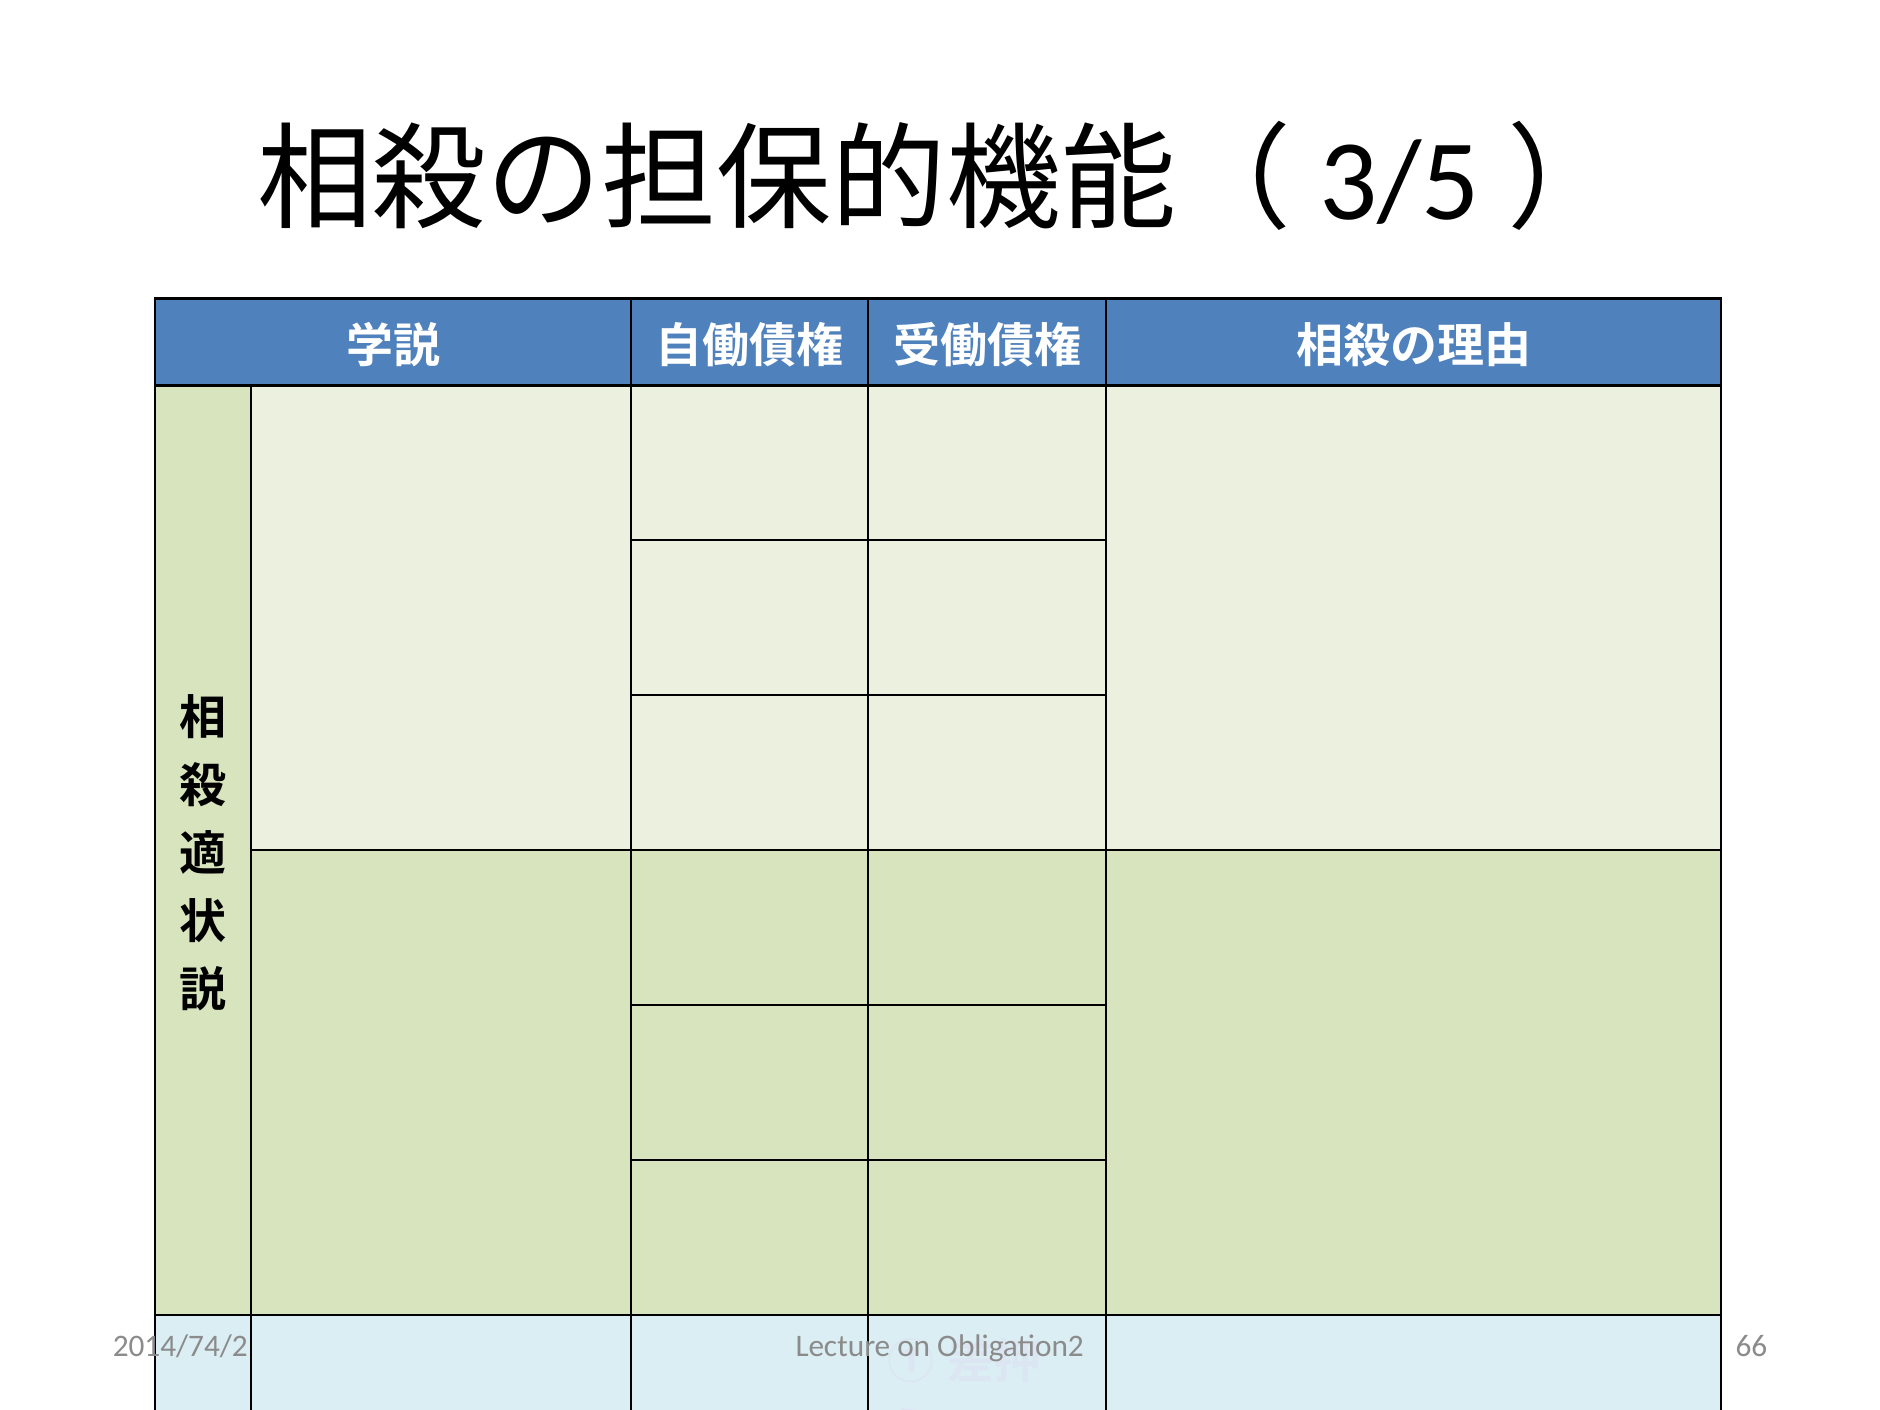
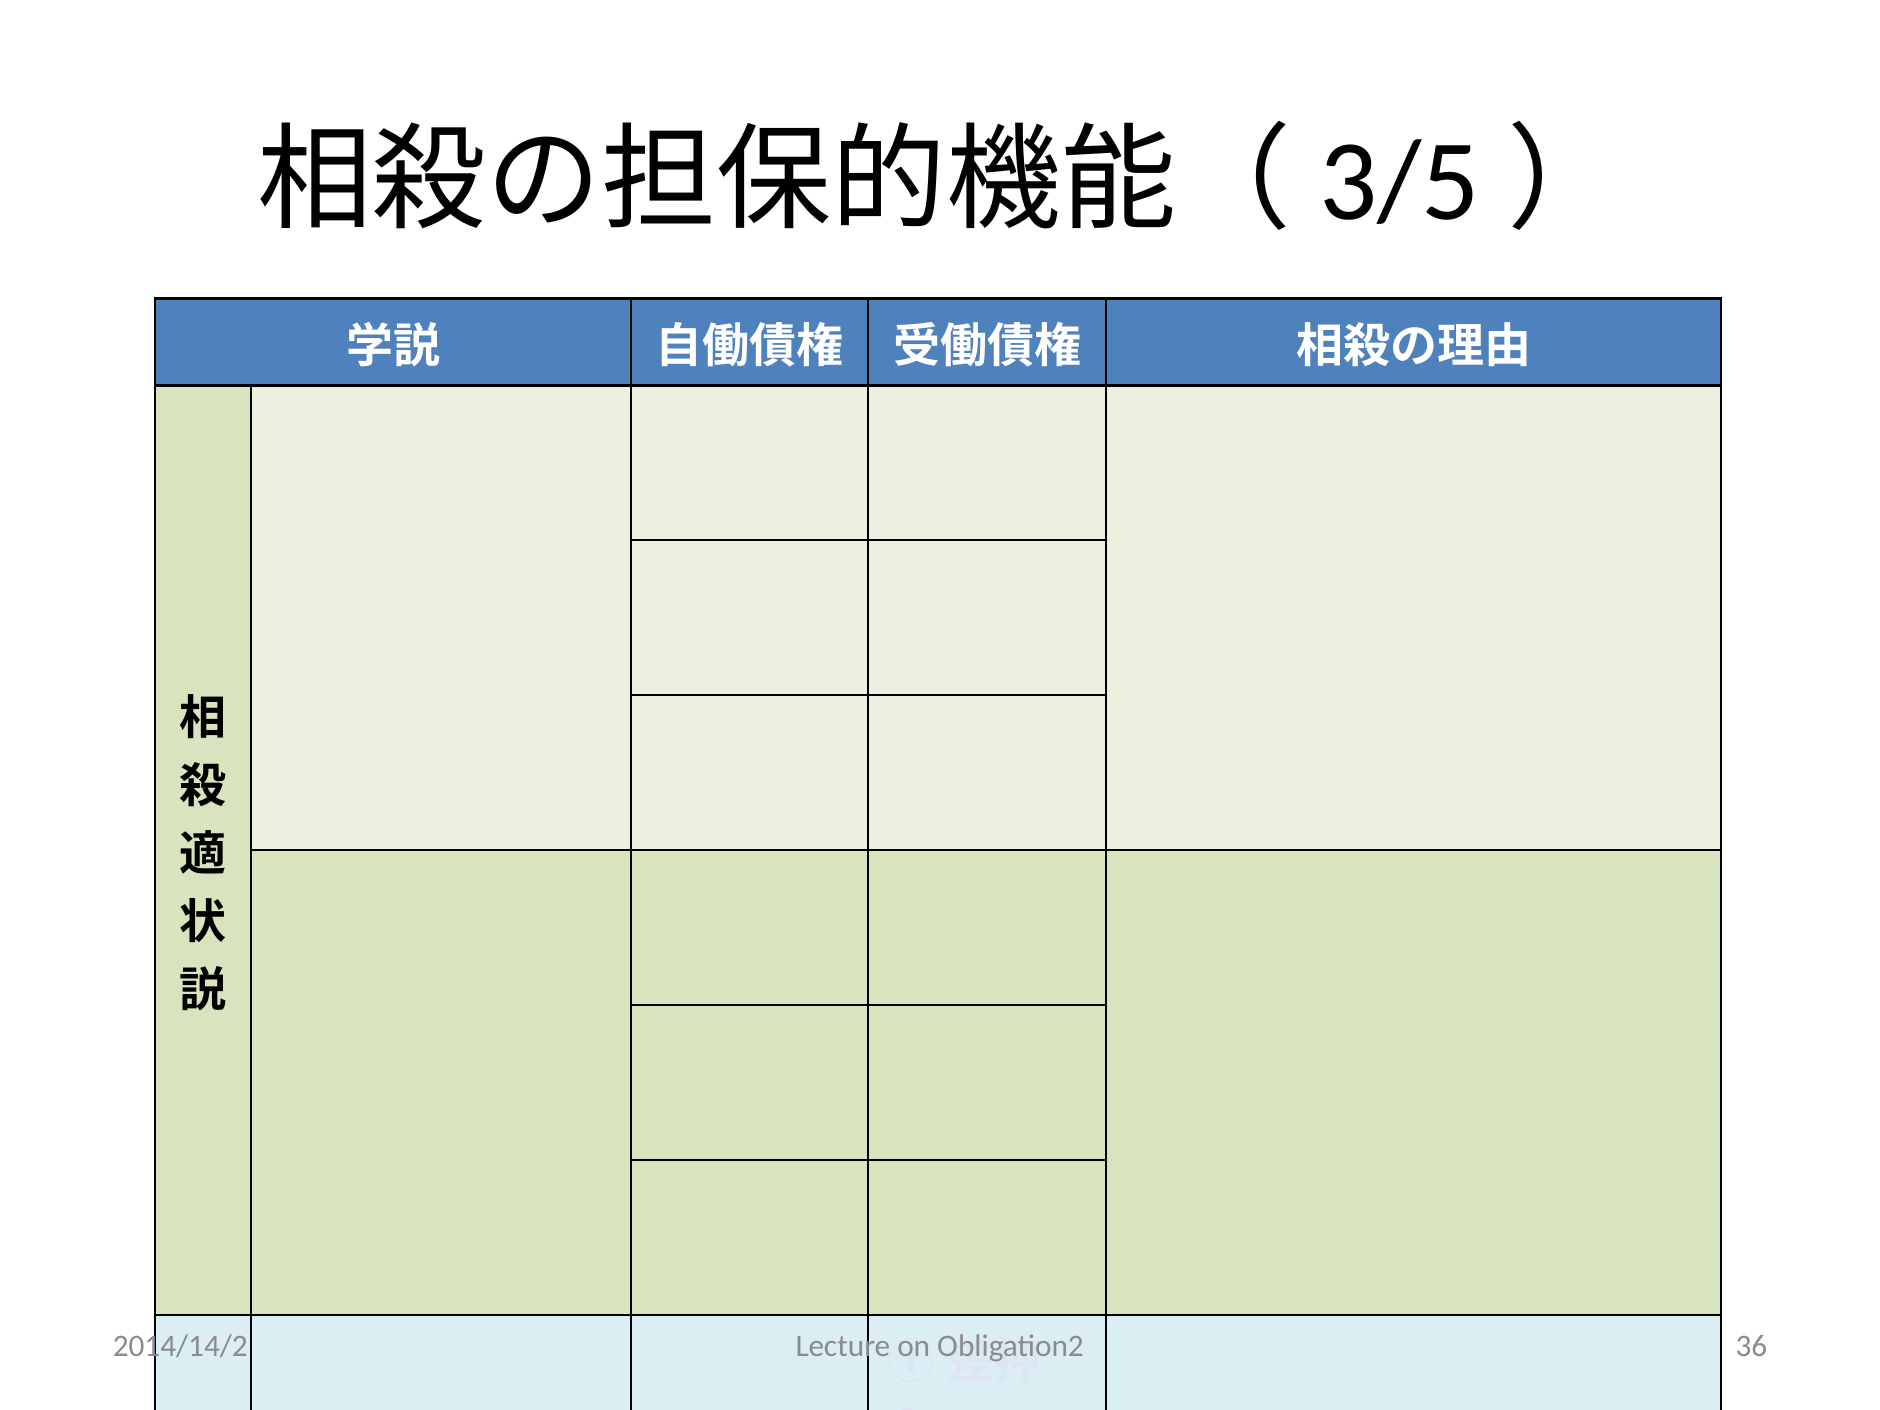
2014/74/2: 2014/74/2 -> 2014/14/2 (180, 1347)
66: 66 -> 36 (1751, 1346)
